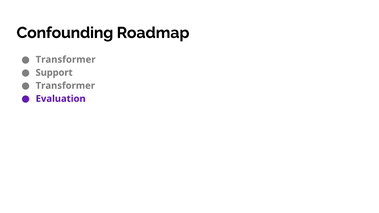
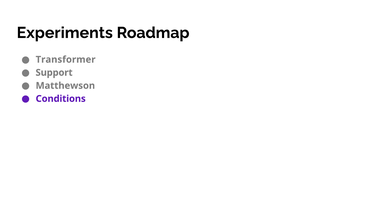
Confounding: Confounding -> Experiments (65, 33)
Transformer: Transformer -> Matthewson (65, 86)
Evaluation: Evaluation -> Conditions (61, 99)
